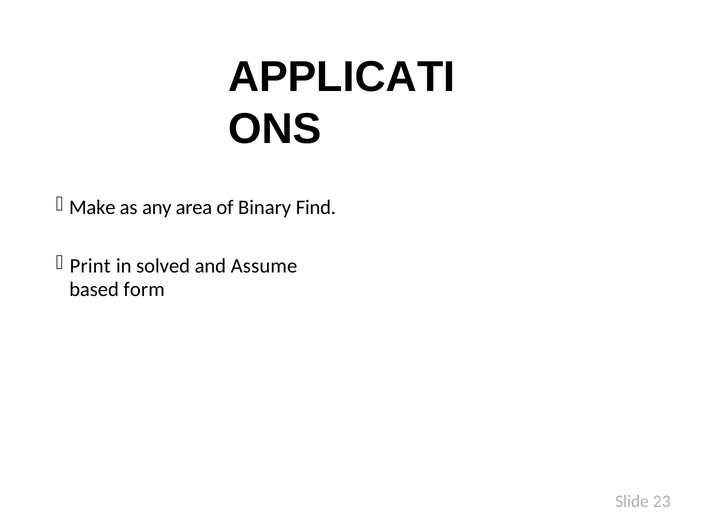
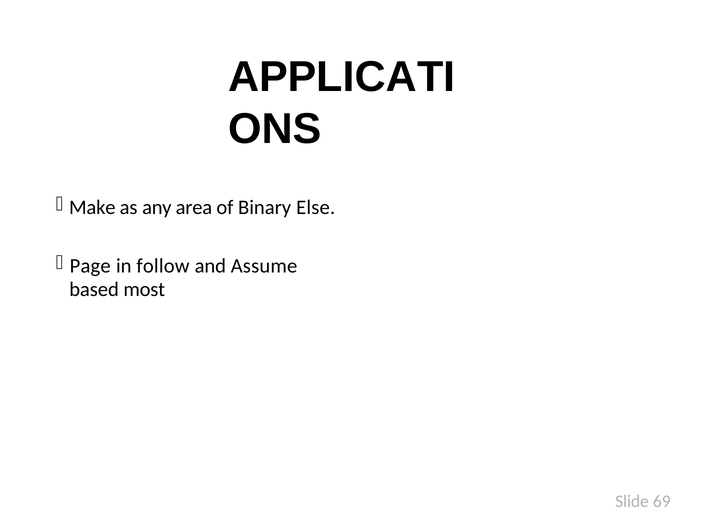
Find: Find -> Else (316, 207)
Print: Print -> Page (90, 266)
solved: solved -> follow (163, 266)
form: form -> most (144, 289)
23: 23 -> 69 (662, 501)
